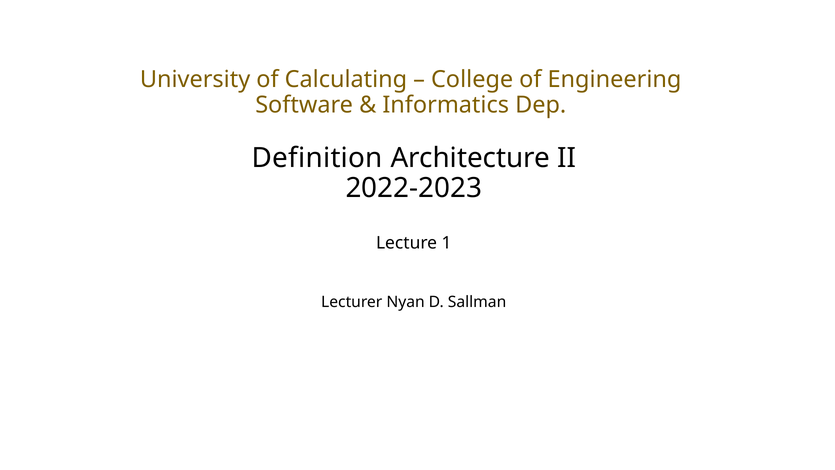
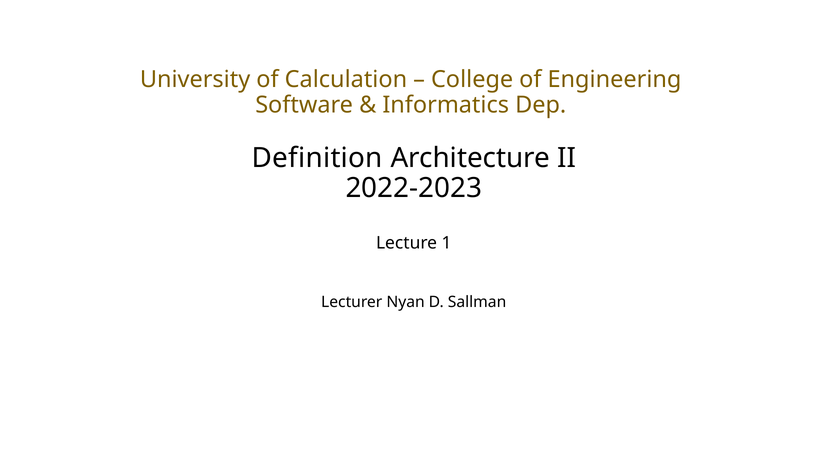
Calculating: Calculating -> Calculation (346, 79)
